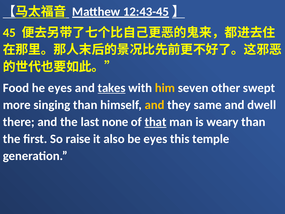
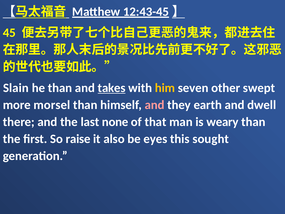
Food: Food -> Slain (16, 88)
he eyes: eyes -> than (60, 88)
singing: singing -> morsel (52, 105)
and colour: yellow -> pink (155, 105)
same: same -> earth (208, 105)
that underline: present -> none (156, 122)
temple: temple -> sought (211, 139)
